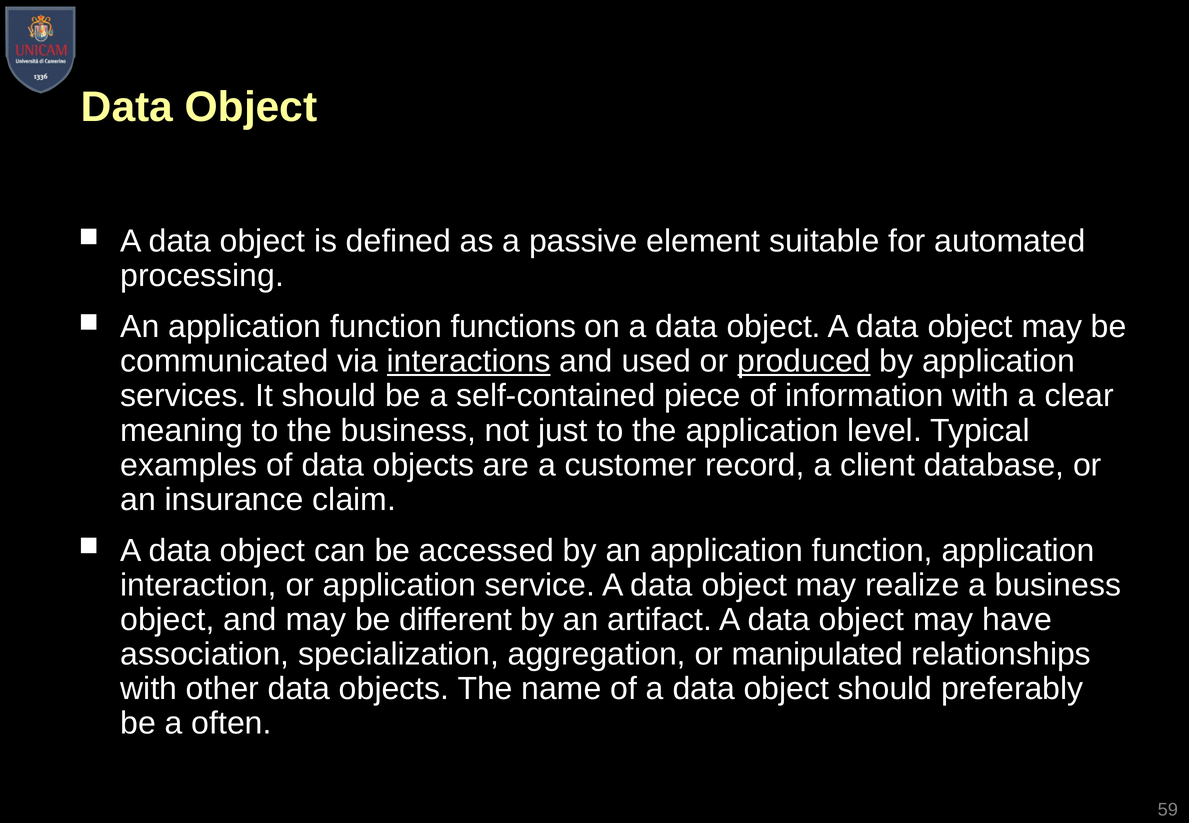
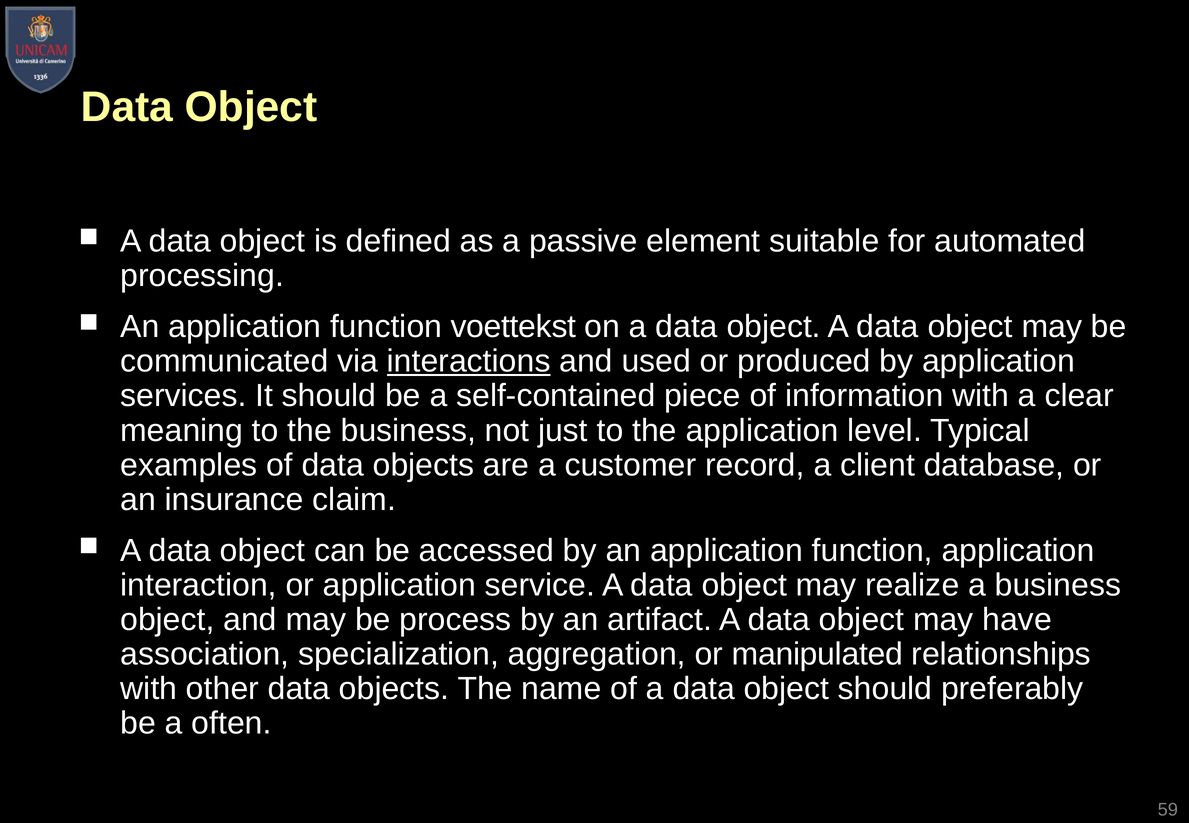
functions: functions -> voettekst (513, 327)
produced underline: present -> none (804, 361)
different: different -> process (455, 620)
